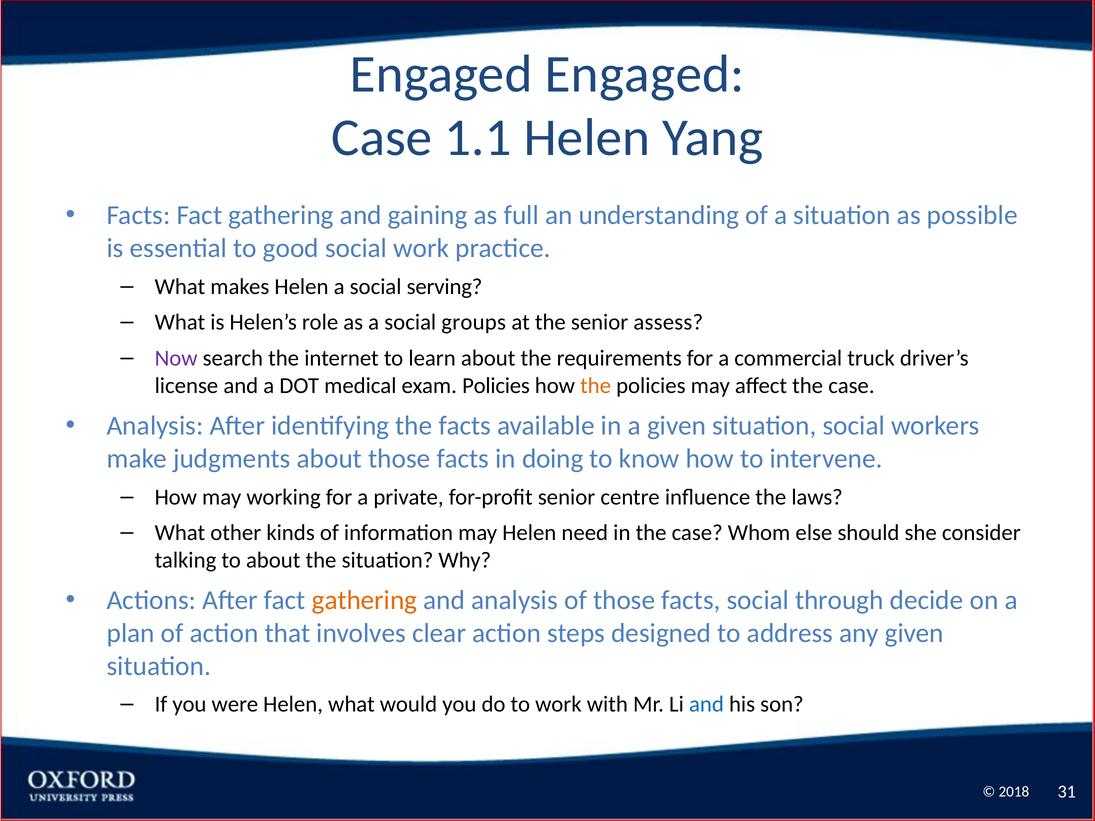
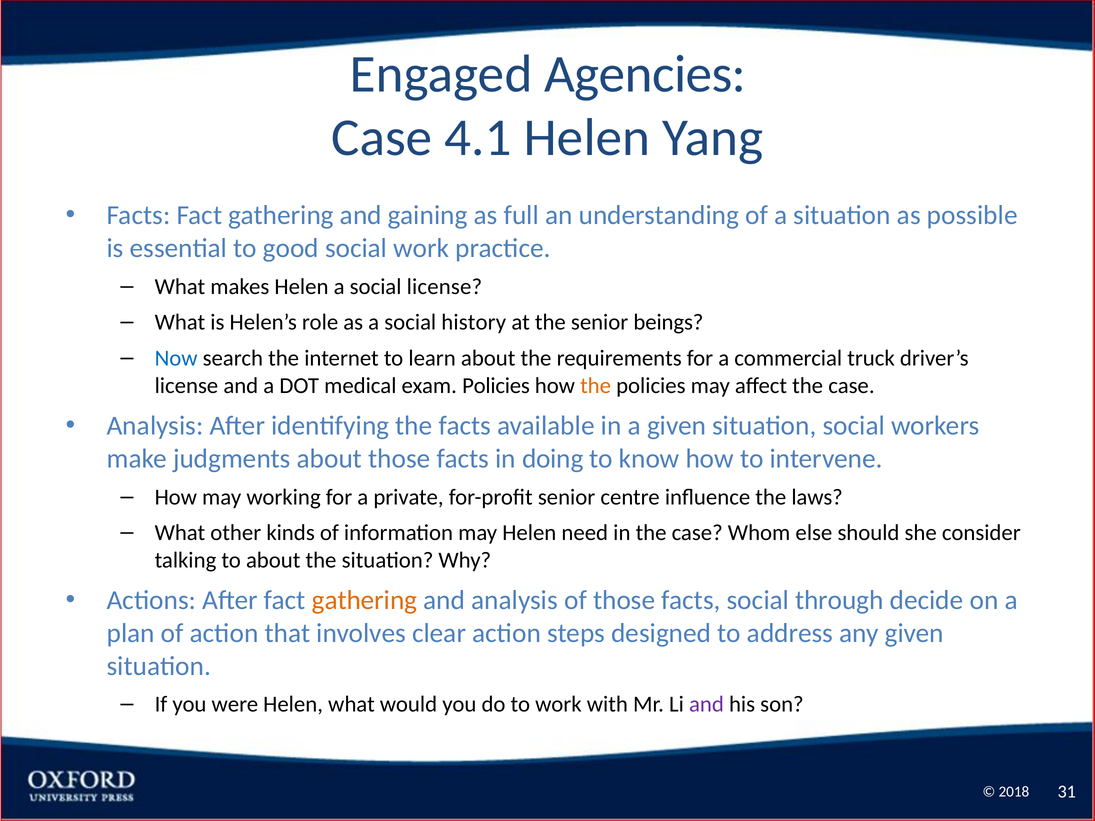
Engaged Engaged: Engaged -> Agencies (645, 74)
1.1: 1.1 -> 4.1 (478, 138)
social serving: serving -> license (444, 287)
groups: groups -> history (474, 323)
assess: assess -> beings (668, 323)
Now colour: purple -> blue (176, 358)
and colour: blue -> purple (706, 705)
